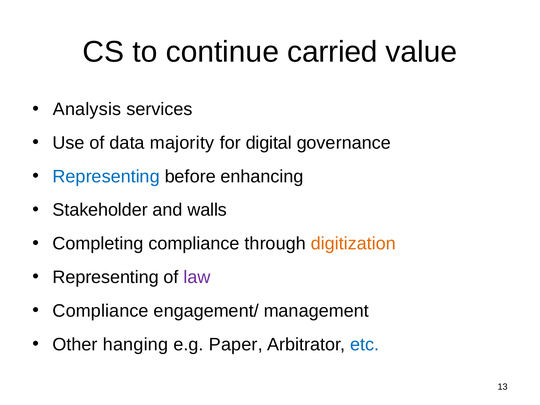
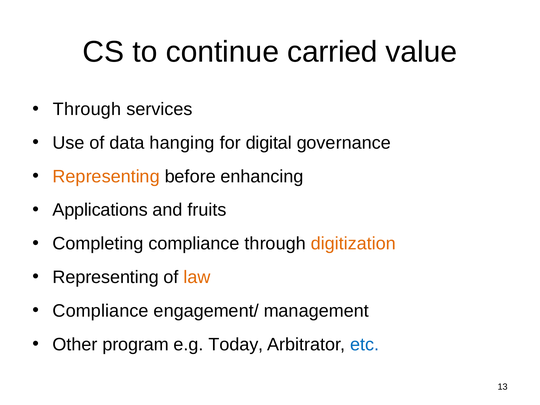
Analysis: Analysis -> Through (87, 109)
majority: majority -> hanging (182, 143)
Representing colour: blue -> orange (106, 176)
Stakeholder: Stakeholder -> Applications (100, 210)
walls: walls -> fruits (207, 210)
law colour: purple -> orange (197, 277)
hanging: hanging -> program (136, 344)
Paper: Paper -> Today (236, 344)
